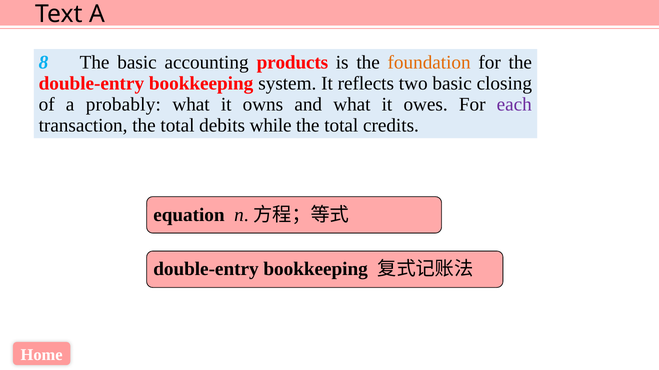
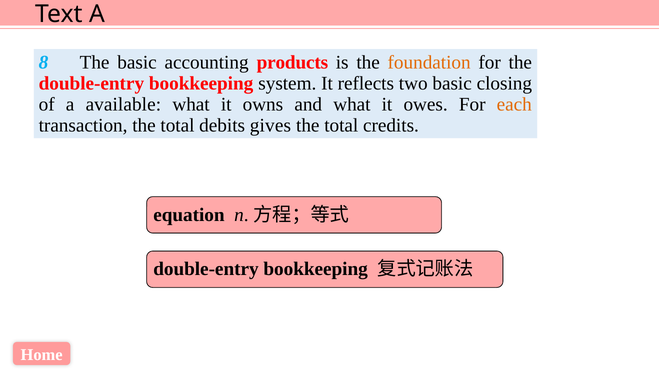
probably: probably -> available (123, 105)
each colour: purple -> orange (514, 105)
while: while -> gives (270, 126)
